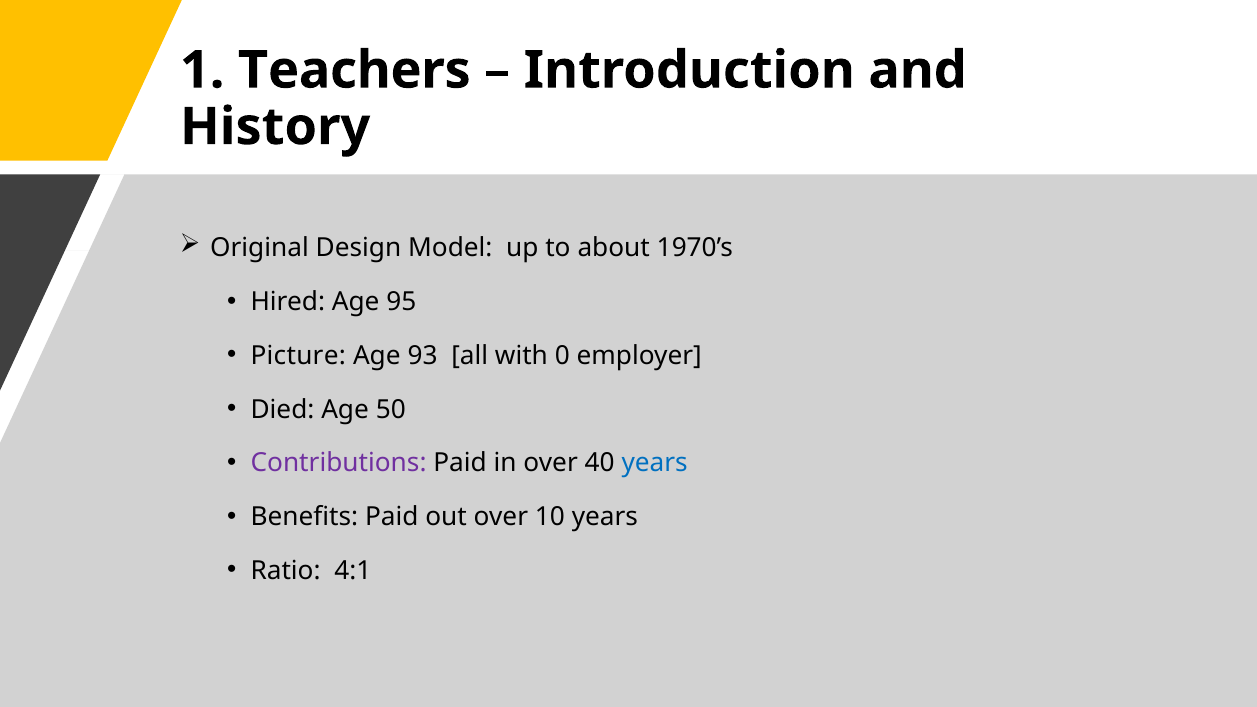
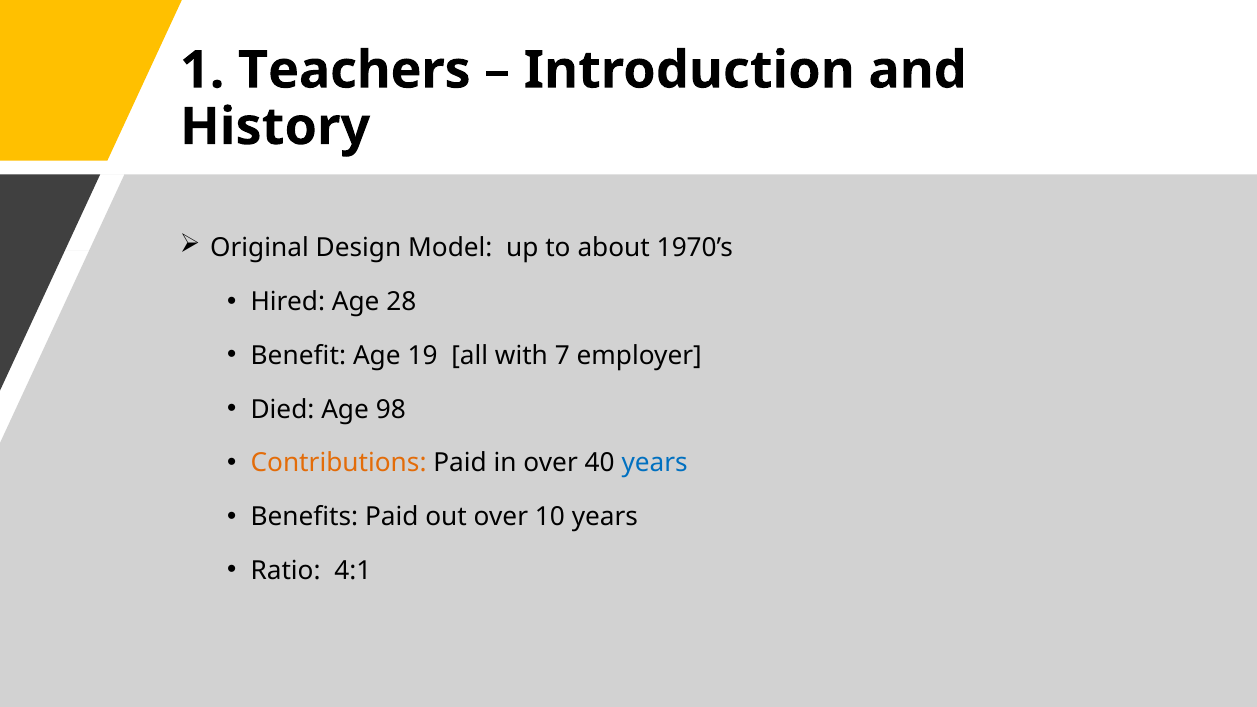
95: 95 -> 28 (401, 302)
Picture: Picture -> Benefit (298, 356)
93: 93 -> 19 (423, 356)
0: 0 -> 7 (562, 356)
50: 50 -> 98 (391, 409)
Contributions colour: purple -> orange (339, 463)
